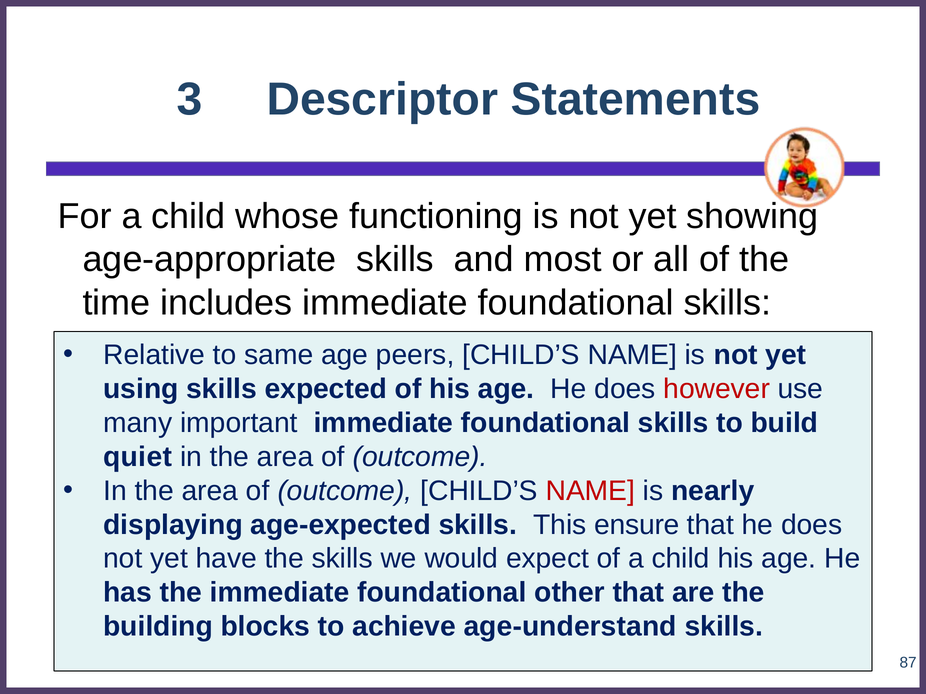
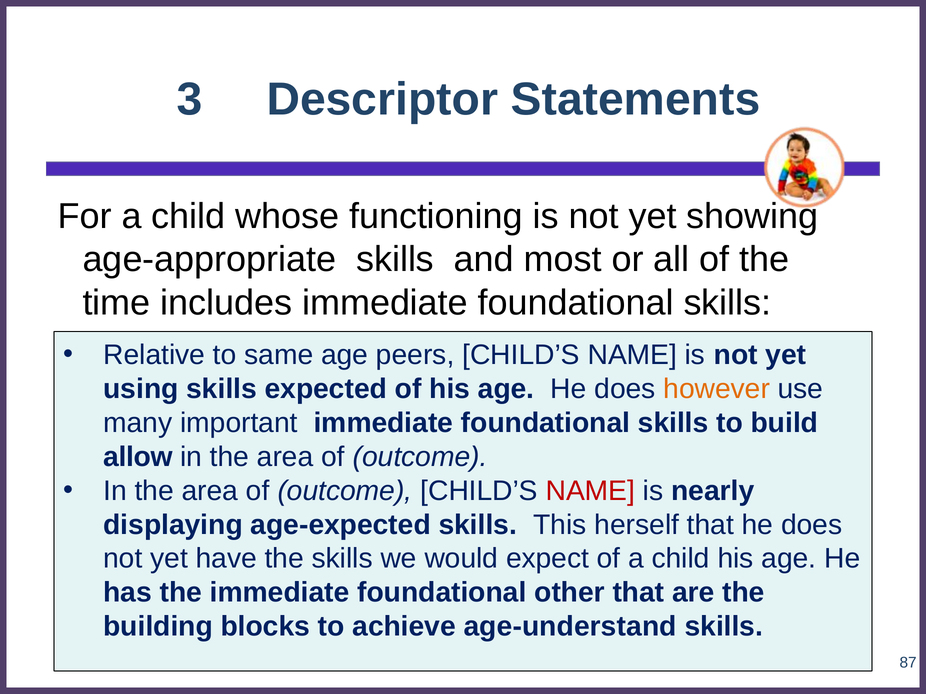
however colour: red -> orange (717, 389)
quiet: quiet -> allow (138, 457)
ensure: ensure -> herself (637, 525)
